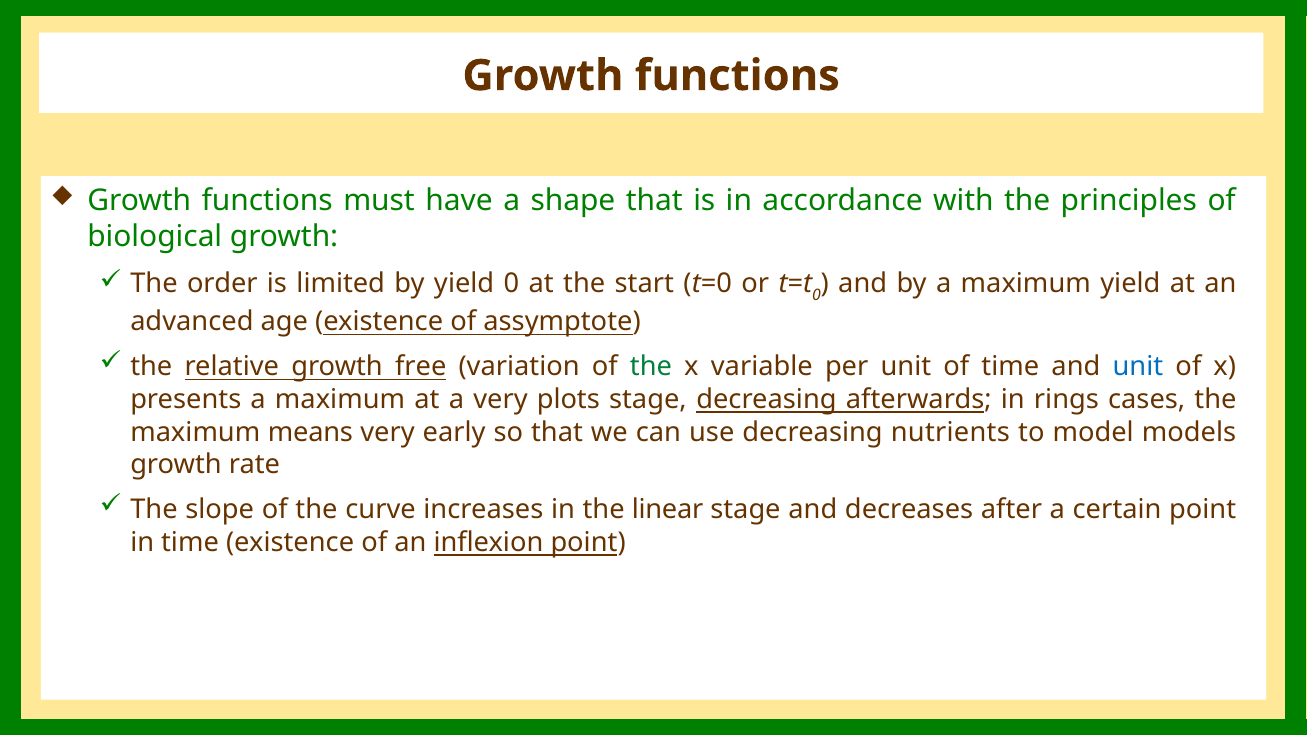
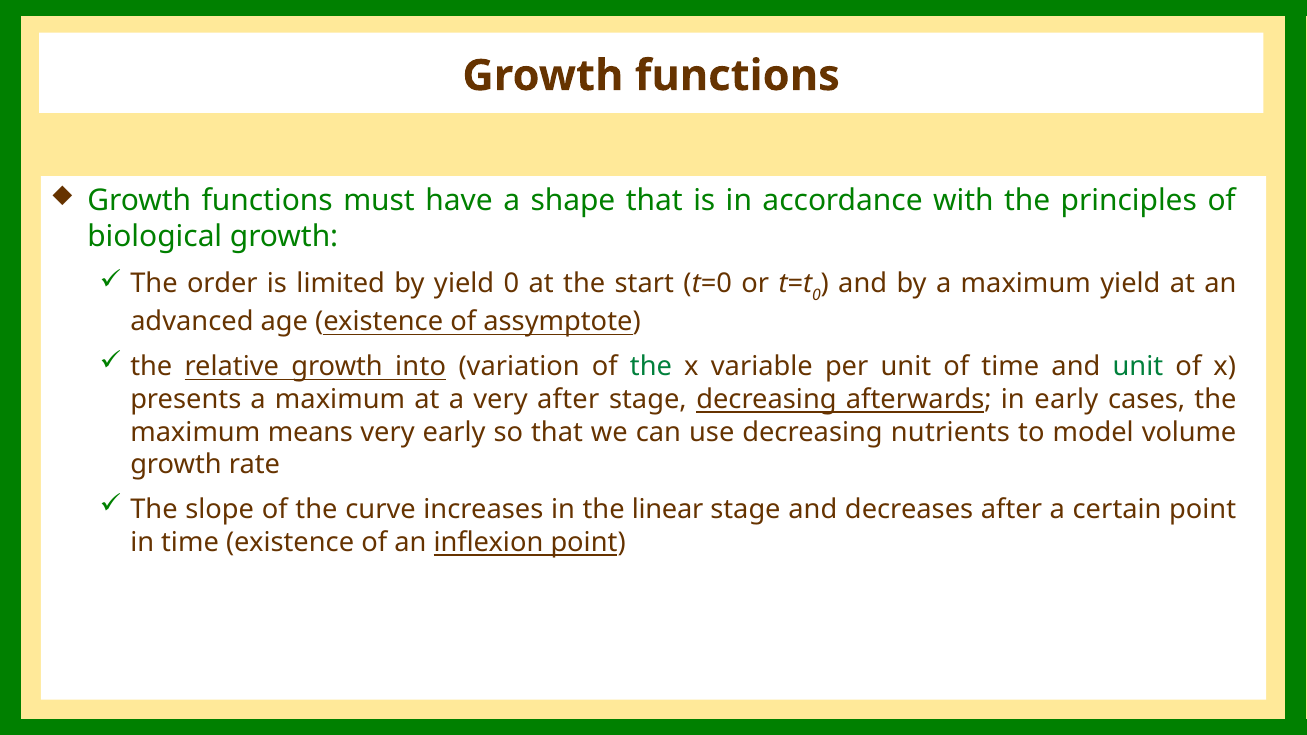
free: free -> into (421, 367)
unit colour: blue -> green (1138, 367)
very plots: plots -> after (568, 400)
in rings: rings -> early (1066, 400)
models: models -> volume (1189, 432)
